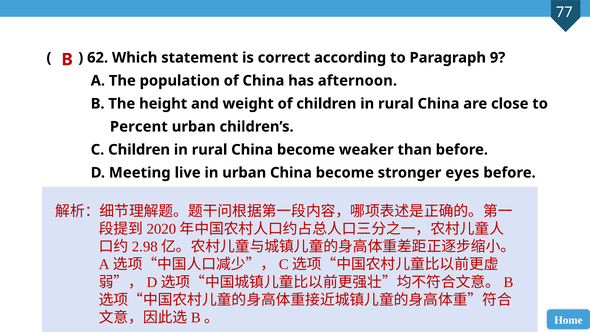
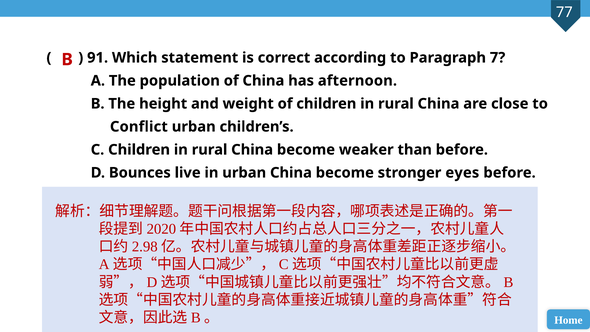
62: 62 -> 91 (98, 58)
9: 9 -> 7 (498, 58)
Percent: Percent -> Conflict (139, 127)
Meeting: Meeting -> Bounces (140, 173)
